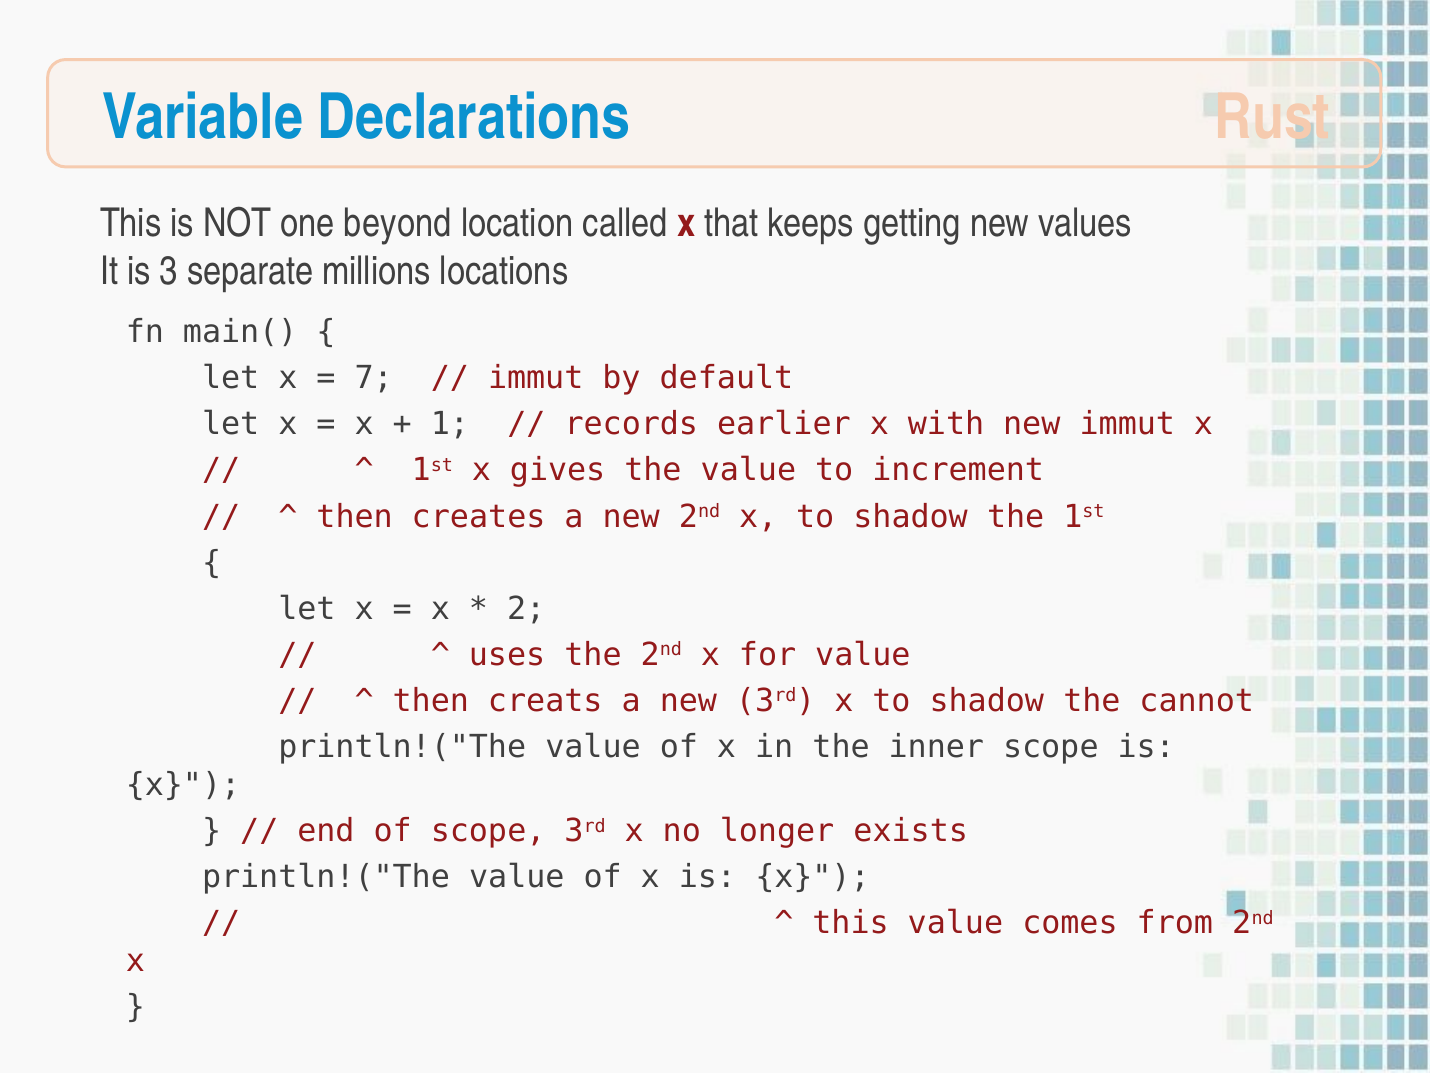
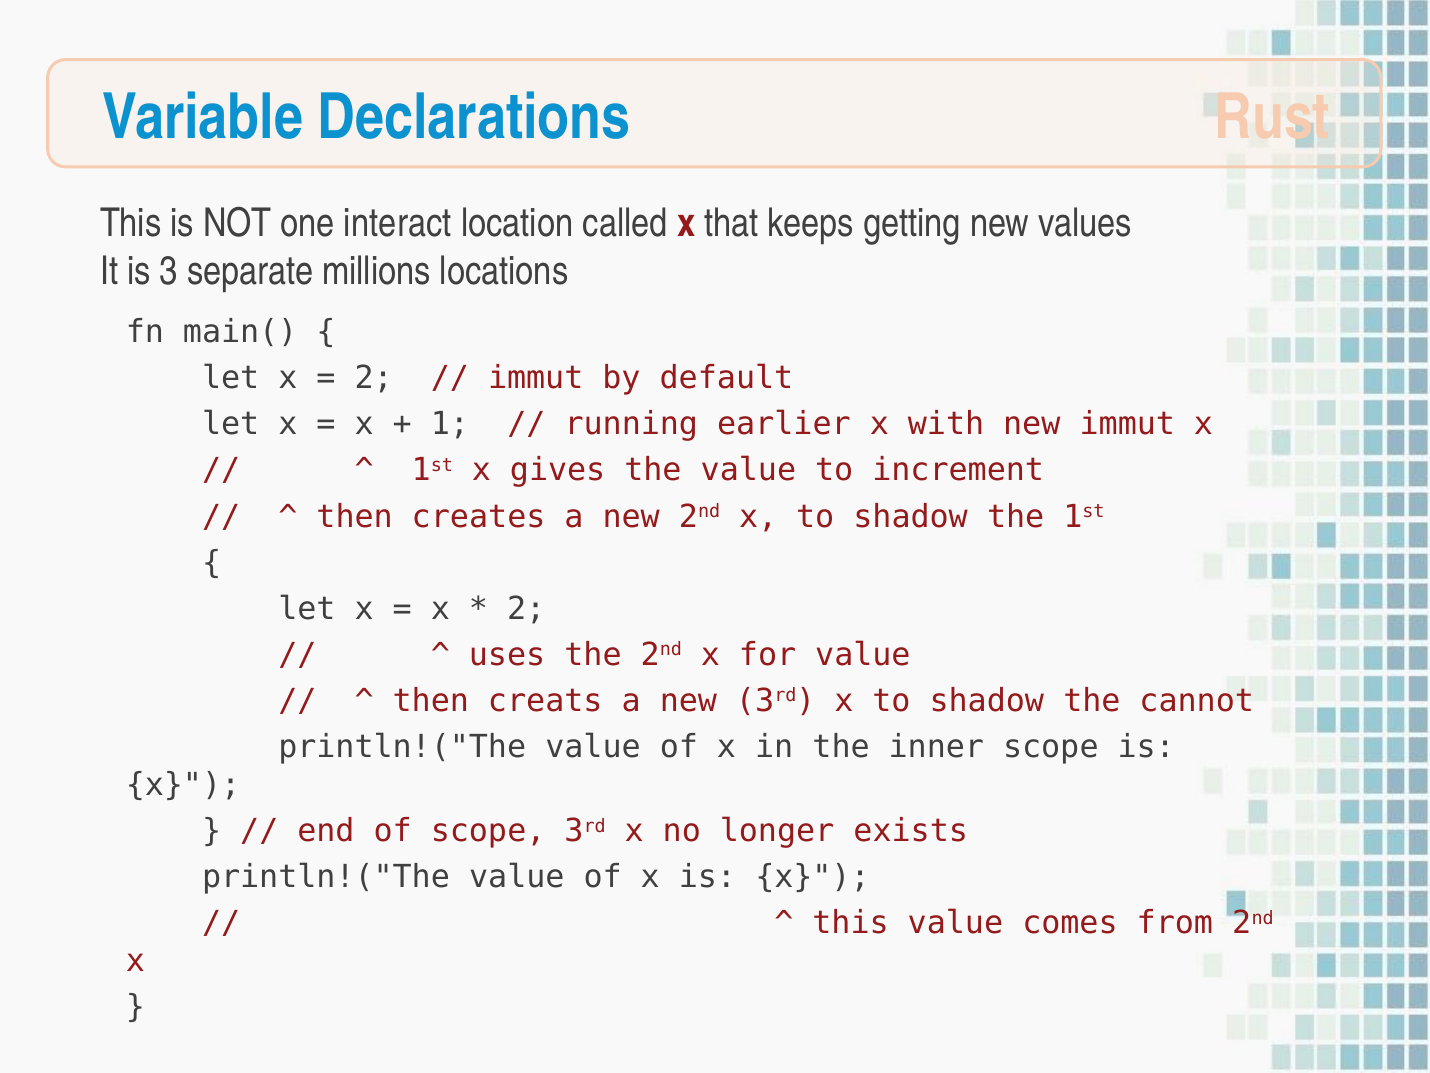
beyond: beyond -> interact (398, 223)
7: 7 -> 2 (374, 378)
records: records -> running (631, 424)
